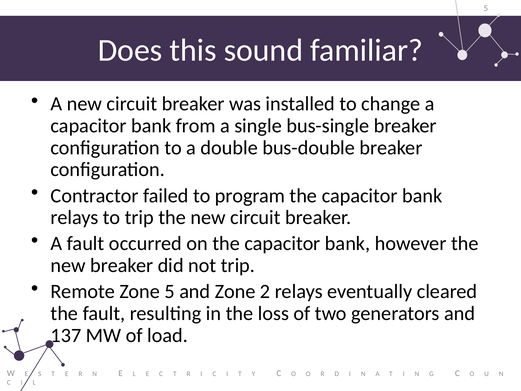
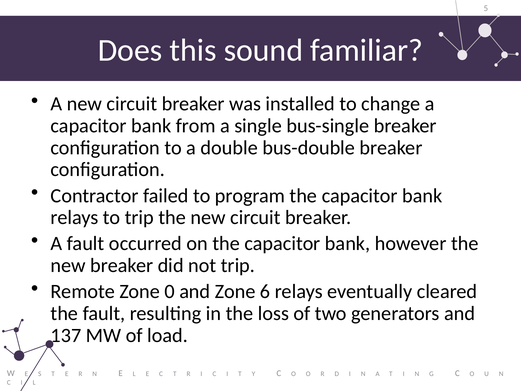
Zone 5: 5 -> 0 (170, 291)
2: 2 -> 6 (265, 291)
